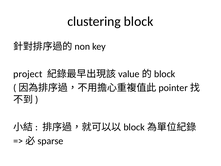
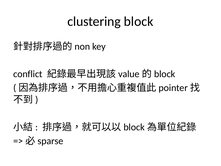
project: project -> conflict (28, 74)
